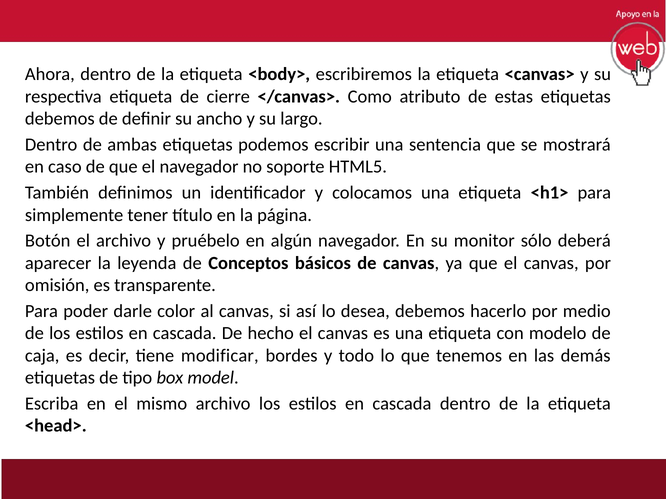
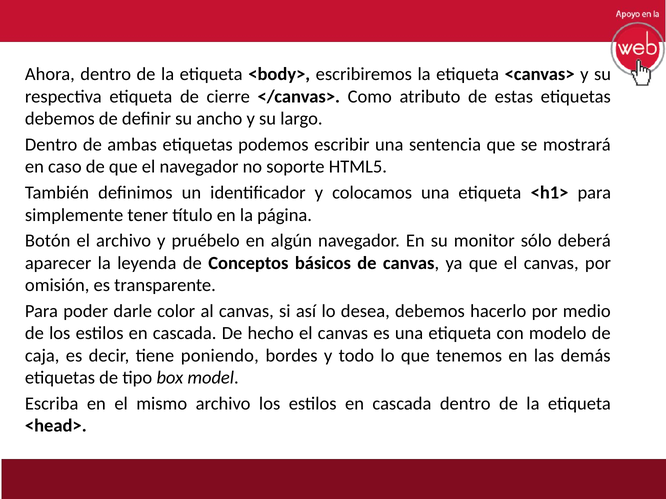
modificar: modificar -> poniendo (220, 356)
